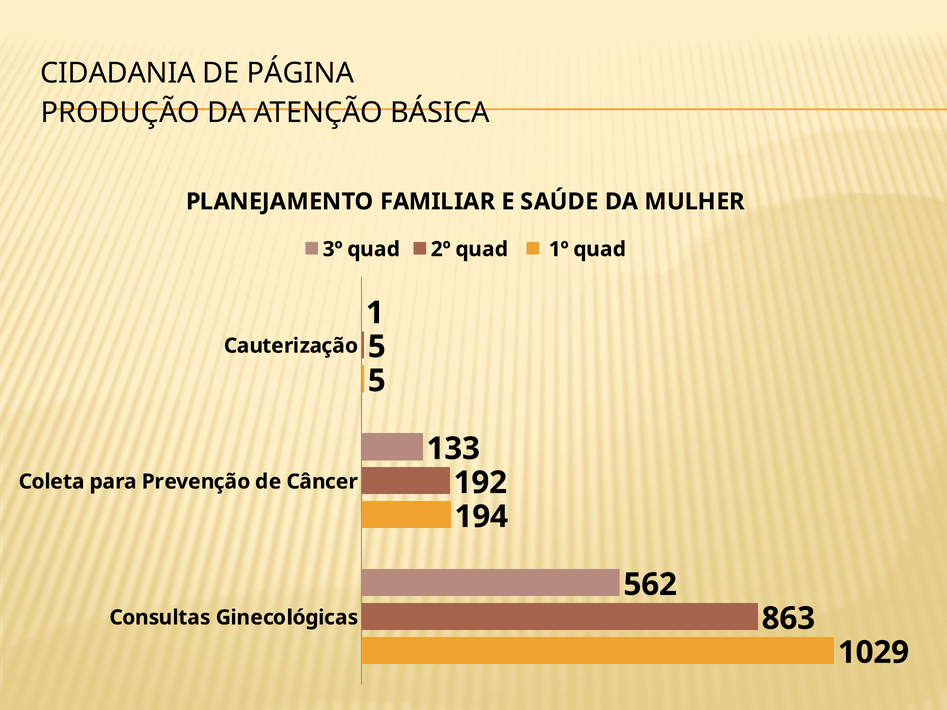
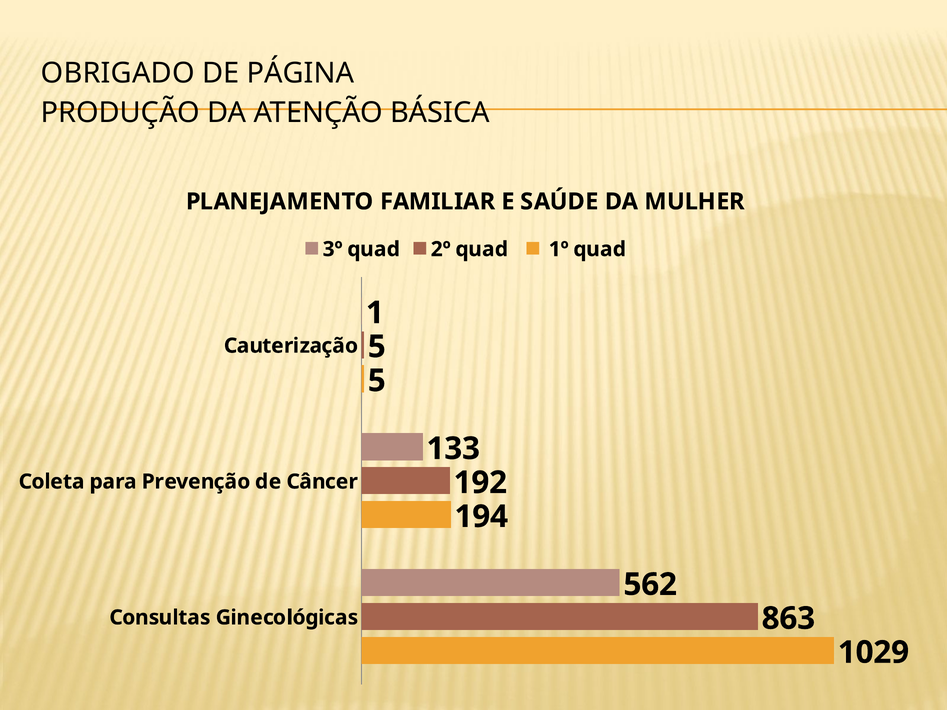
CIDADANIA: CIDADANIA -> OBRIGADO (118, 73)
